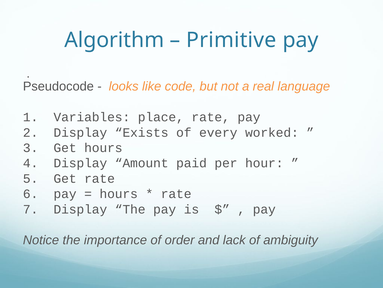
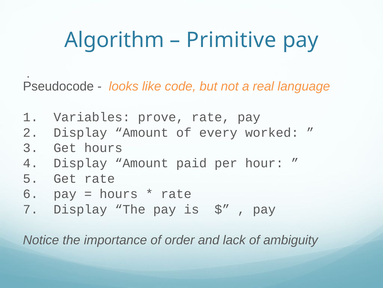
place: place -> prove (161, 117)
2 Display Exists: Exists -> Amount (142, 132)
